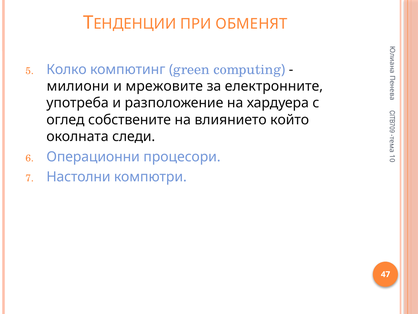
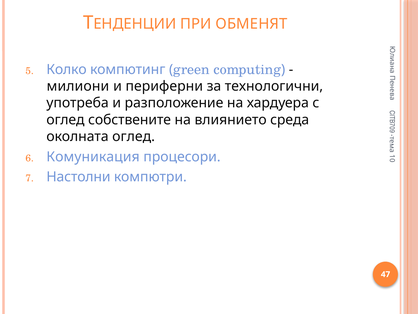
мрежовите: мрежовите -> периферни (164, 86)
електронните: електронните -> технологични (274, 86)
който: който -> среда (290, 120)
околната следи: следи -> оглед (134, 136)
Операционни: Операционни -> Комуникация (93, 156)
